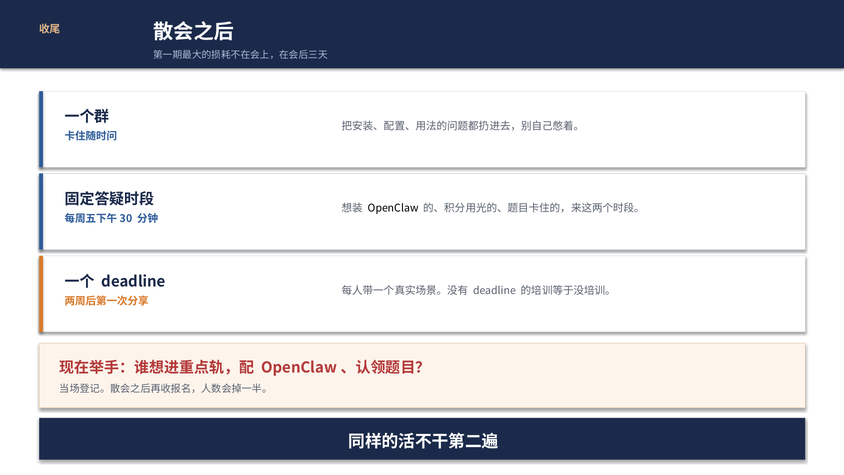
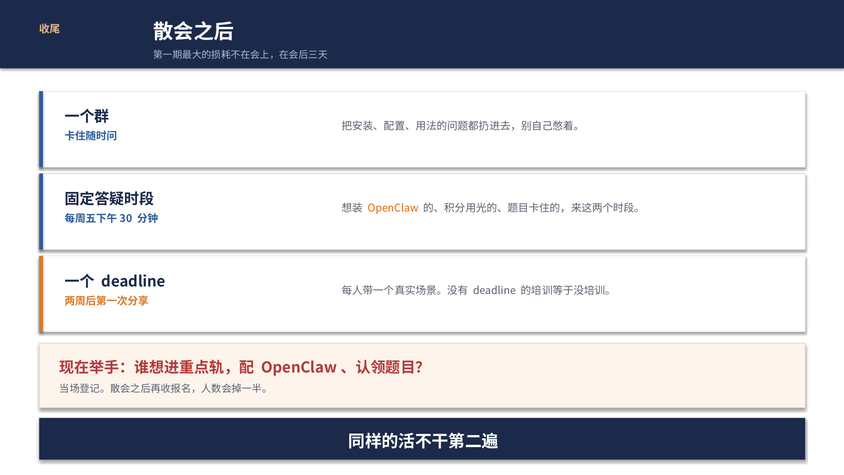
OpenClaw colour: black -> orange (393, 208)
